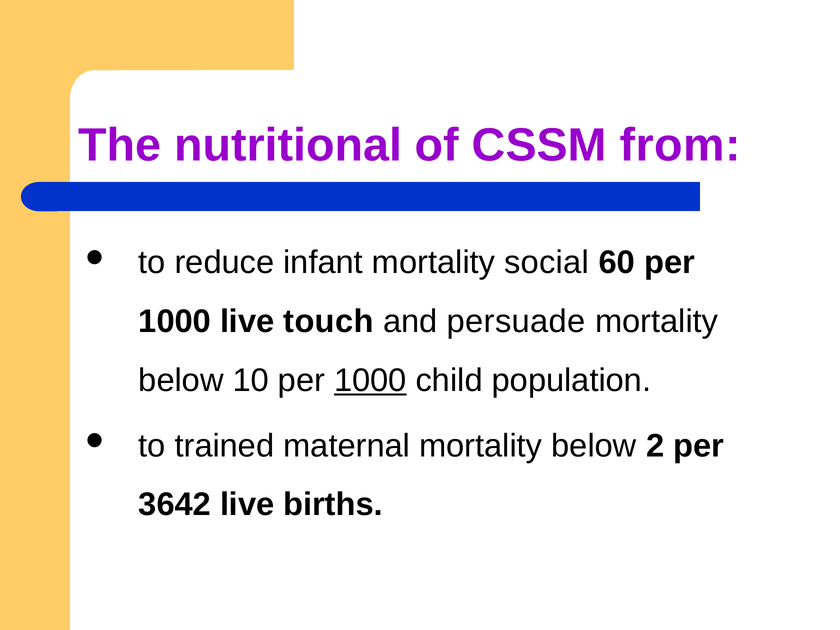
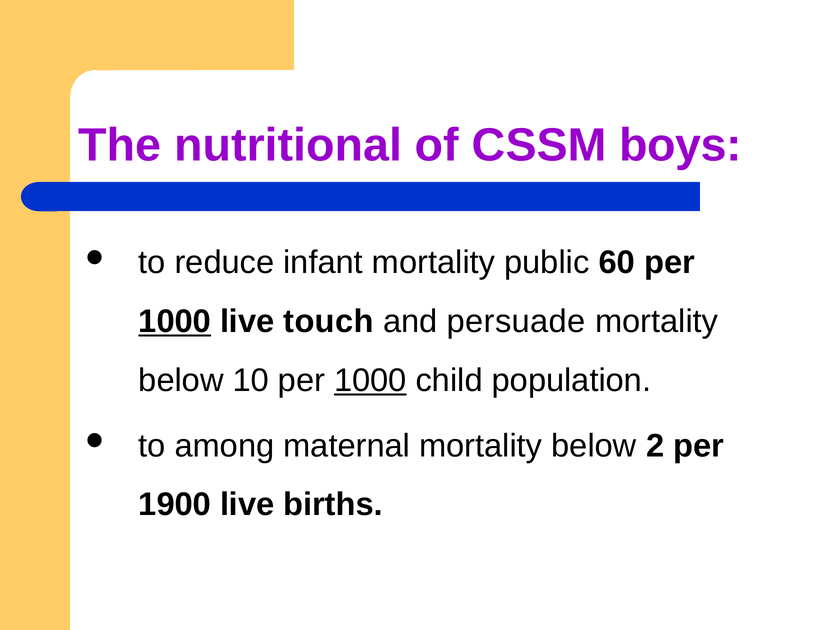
from: from -> boys (681, 145)
social: social -> public (547, 263)
1000 underline: none -> present (175, 322)
trained: trained -> among (224, 446)
3642: 3642 -> 1900 (175, 505)
